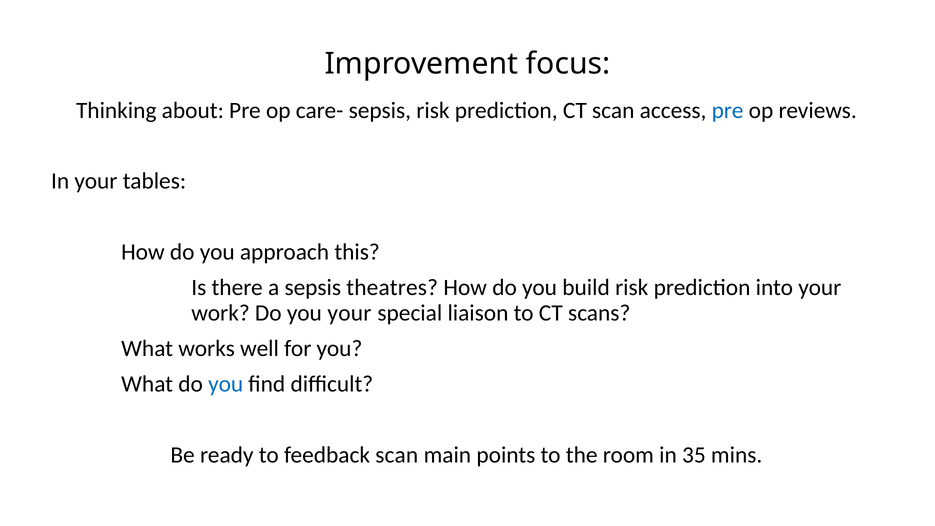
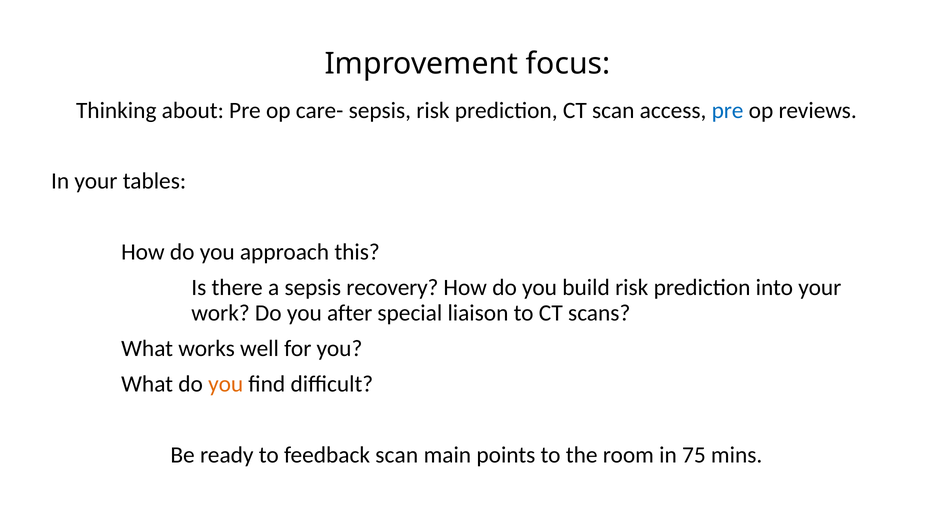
theatres: theatres -> recovery (392, 287)
you your: your -> after (350, 313)
you colour: blue -> orange (226, 384)
35: 35 -> 75 (694, 455)
